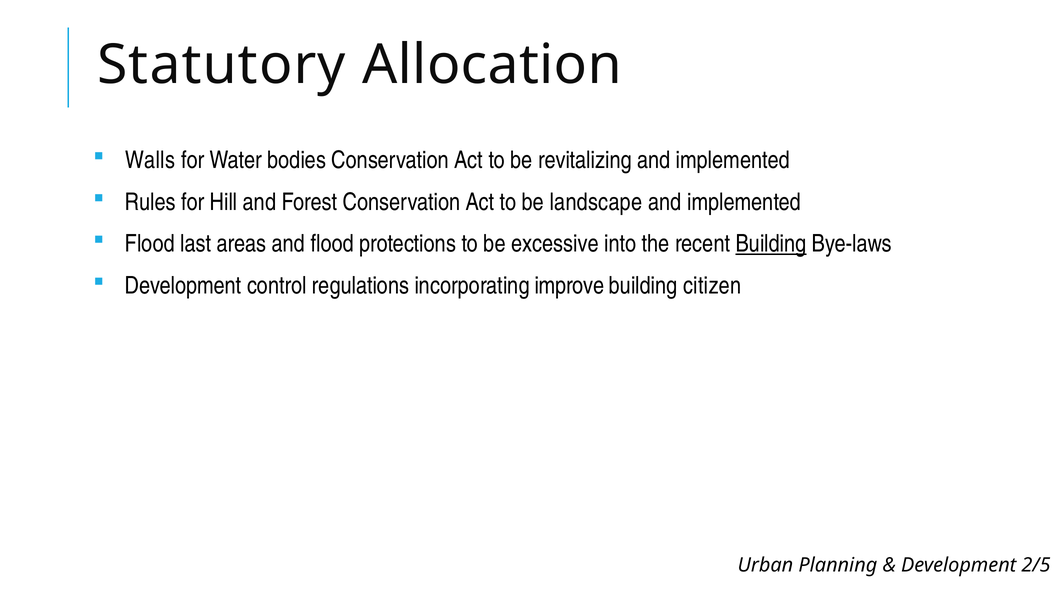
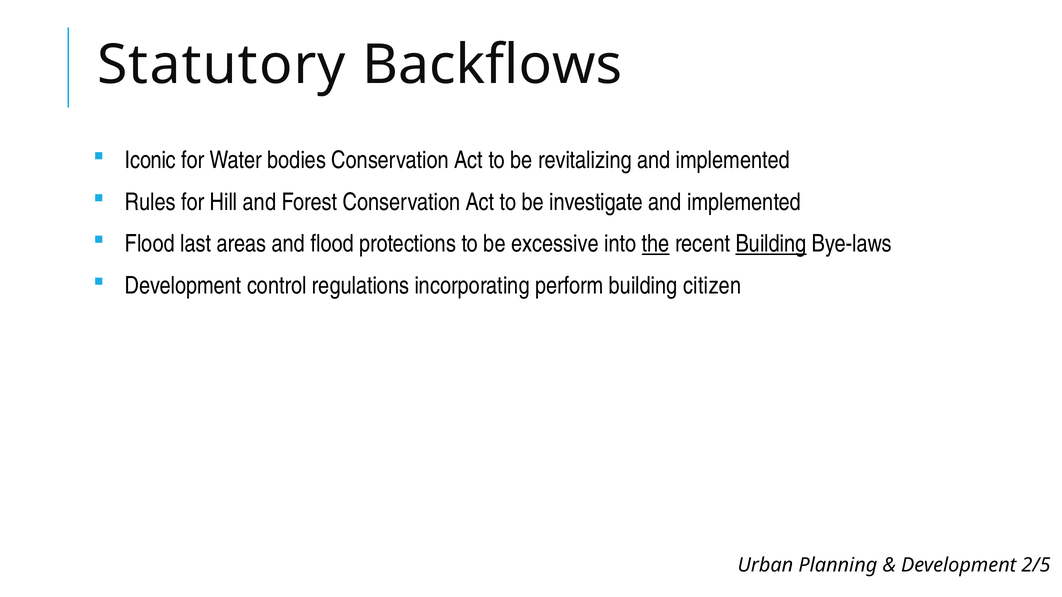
Allocation: Allocation -> Backflows (492, 65)
Walls: Walls -> Iconic (150, 161)
landscape: landscape -> investigate (596, 202)
the underline: none -> present (656, 244)
improve: improve -> perform (569, 286)
